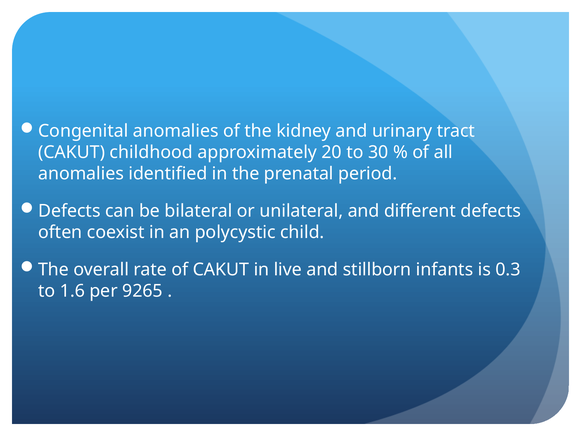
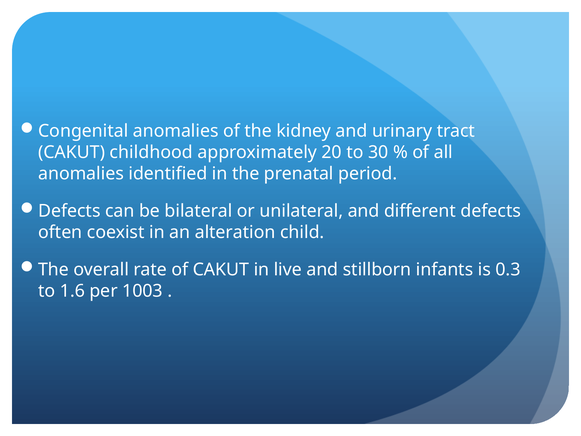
polycystic: polycystic -> alteration (235, 232)
9265: 9265 -> 1003 (143, 291)
